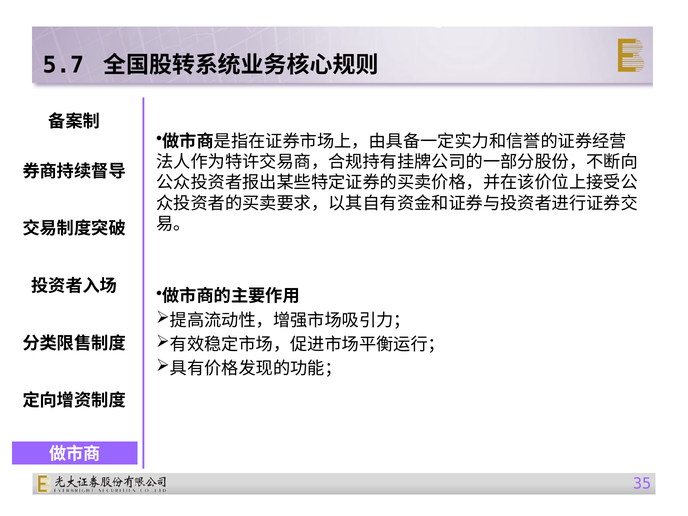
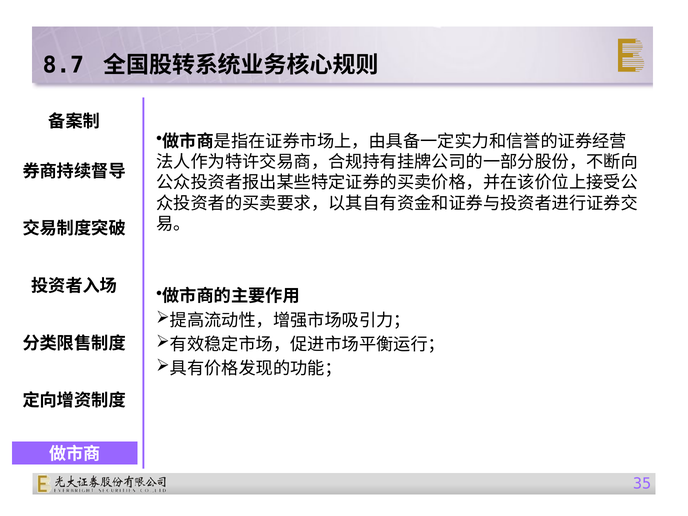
5.7: 5.7 -> 8.7 (63, 65)
